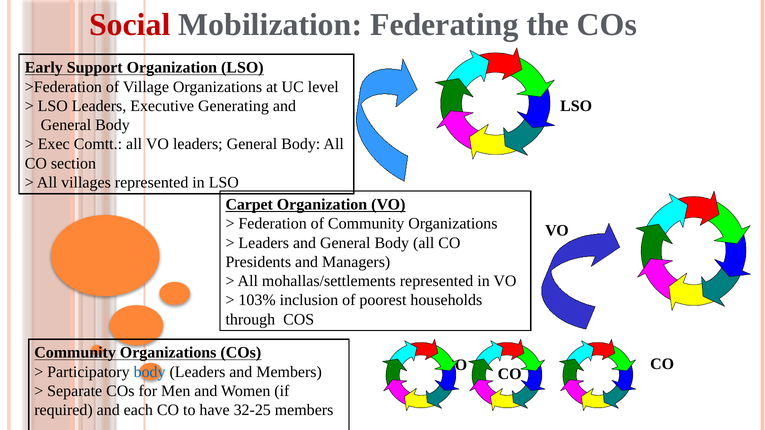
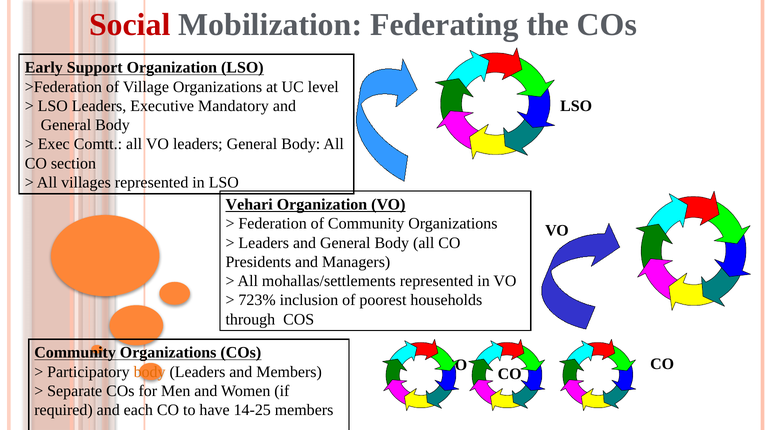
Generating: Generating -> Mandatory (233, 106)
Carpet: Carpet -> Vehari (249, 205)
103%: 103% -> 723% (257, 300)
body colour: blue -> orange (150, 372)
32-25: 32-25 -> 14-25 (252, 410)
